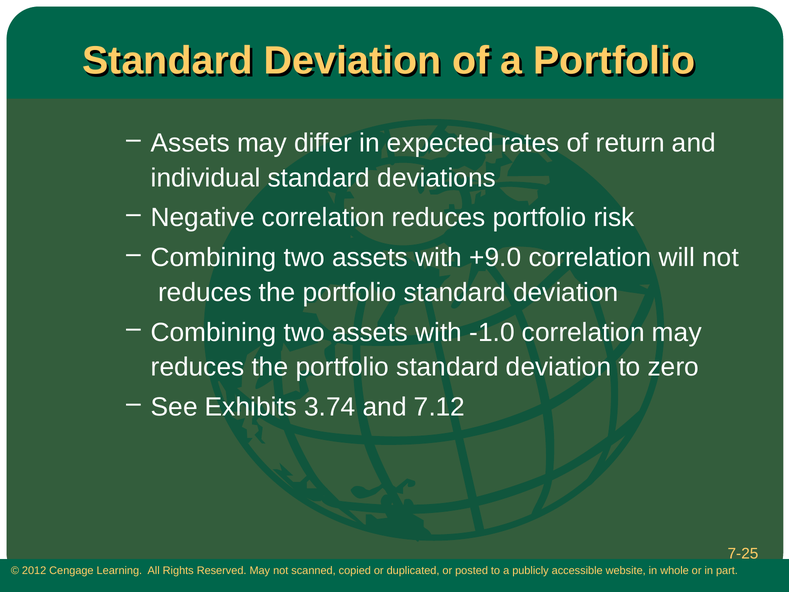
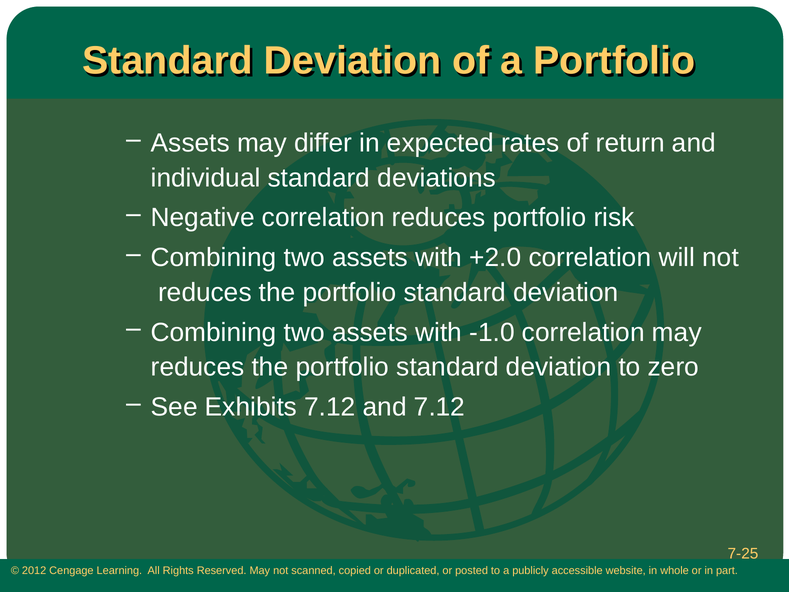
+9.0: +9.0 -> +2.0 (495, 258)
Exhibits 3.74: 3.74 -> 7.12 (330, 407)
